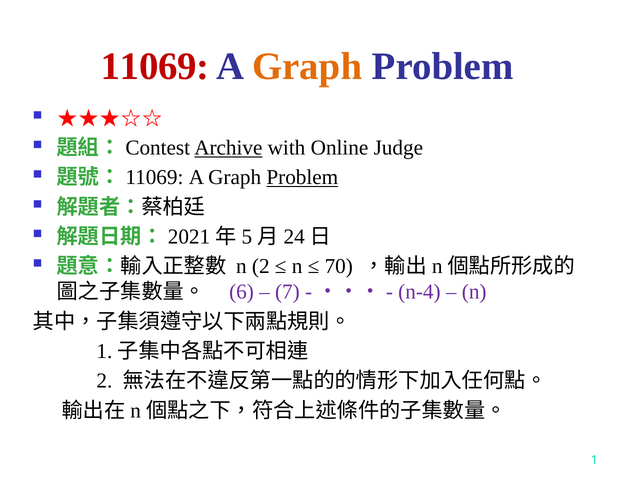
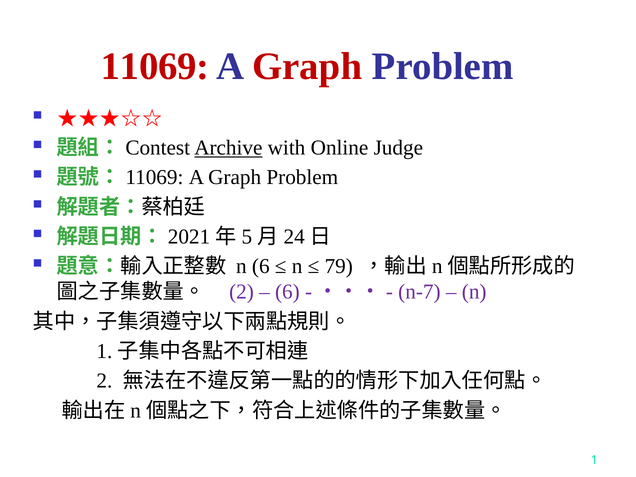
Graph colour: orange -> red (307, 66)
Problem underline: present -> none (302, 177)
n 2: 2 -> 6 (261, 266)
70: 70 -> 79 (339, 266)
6: 6 -> 2 (242, 292)
7: 7 -> 6 (287, 292)
n-4: n-4 -> n-7 (419, 292)
